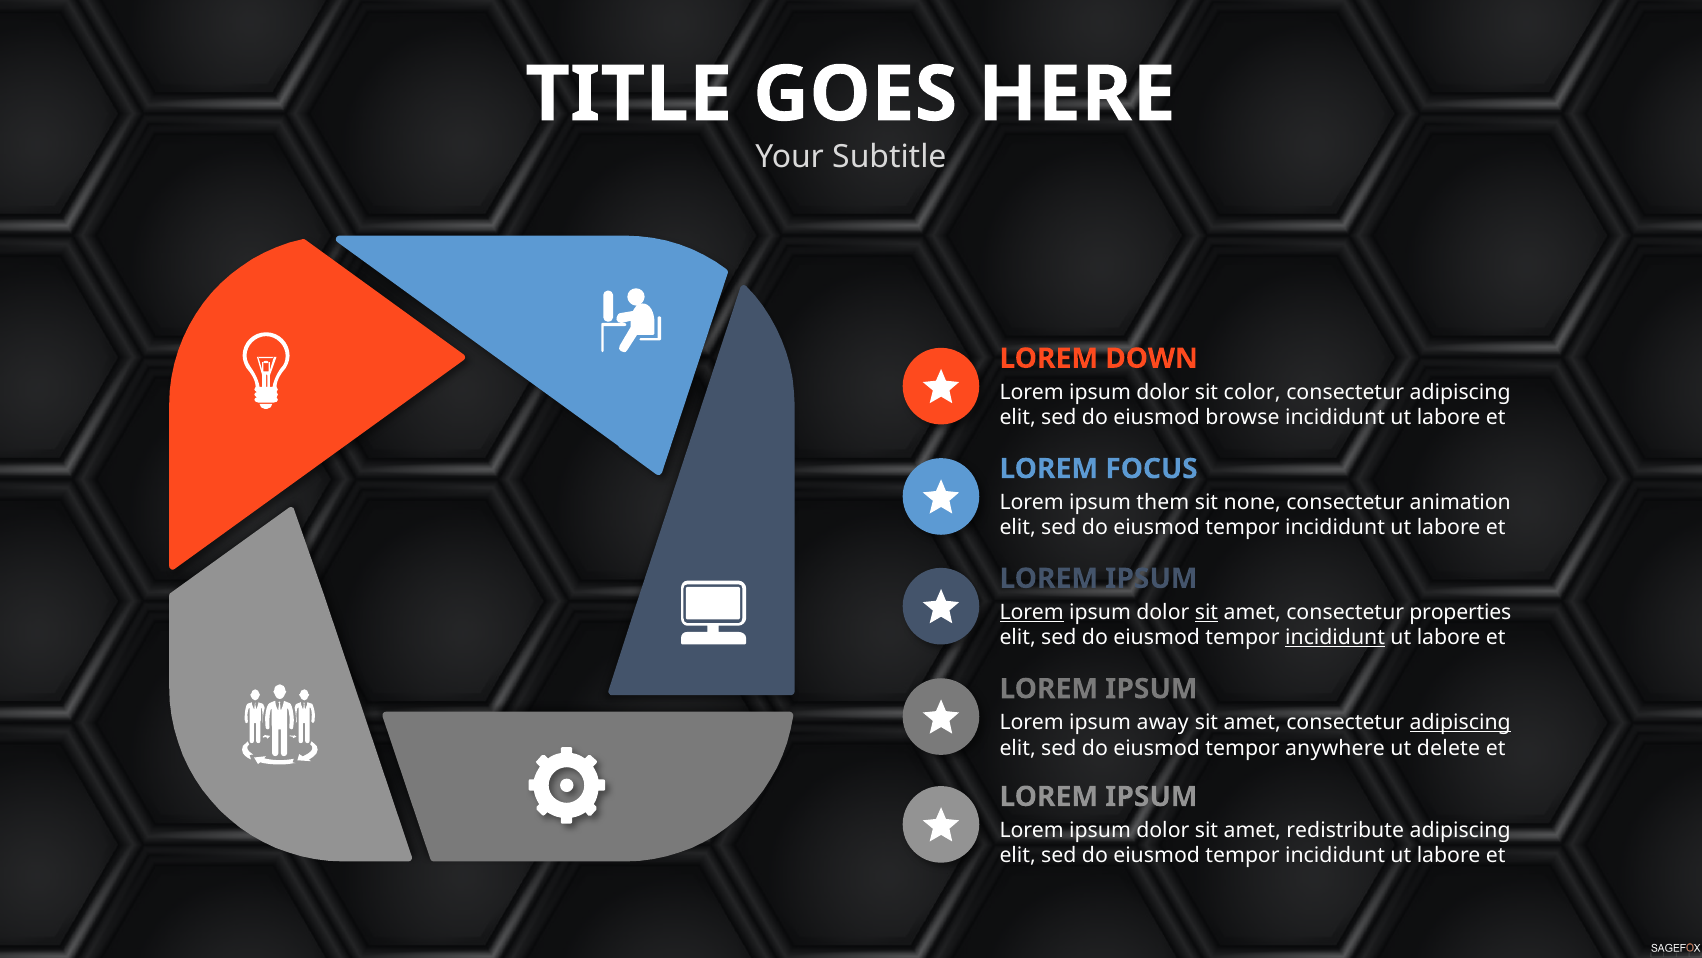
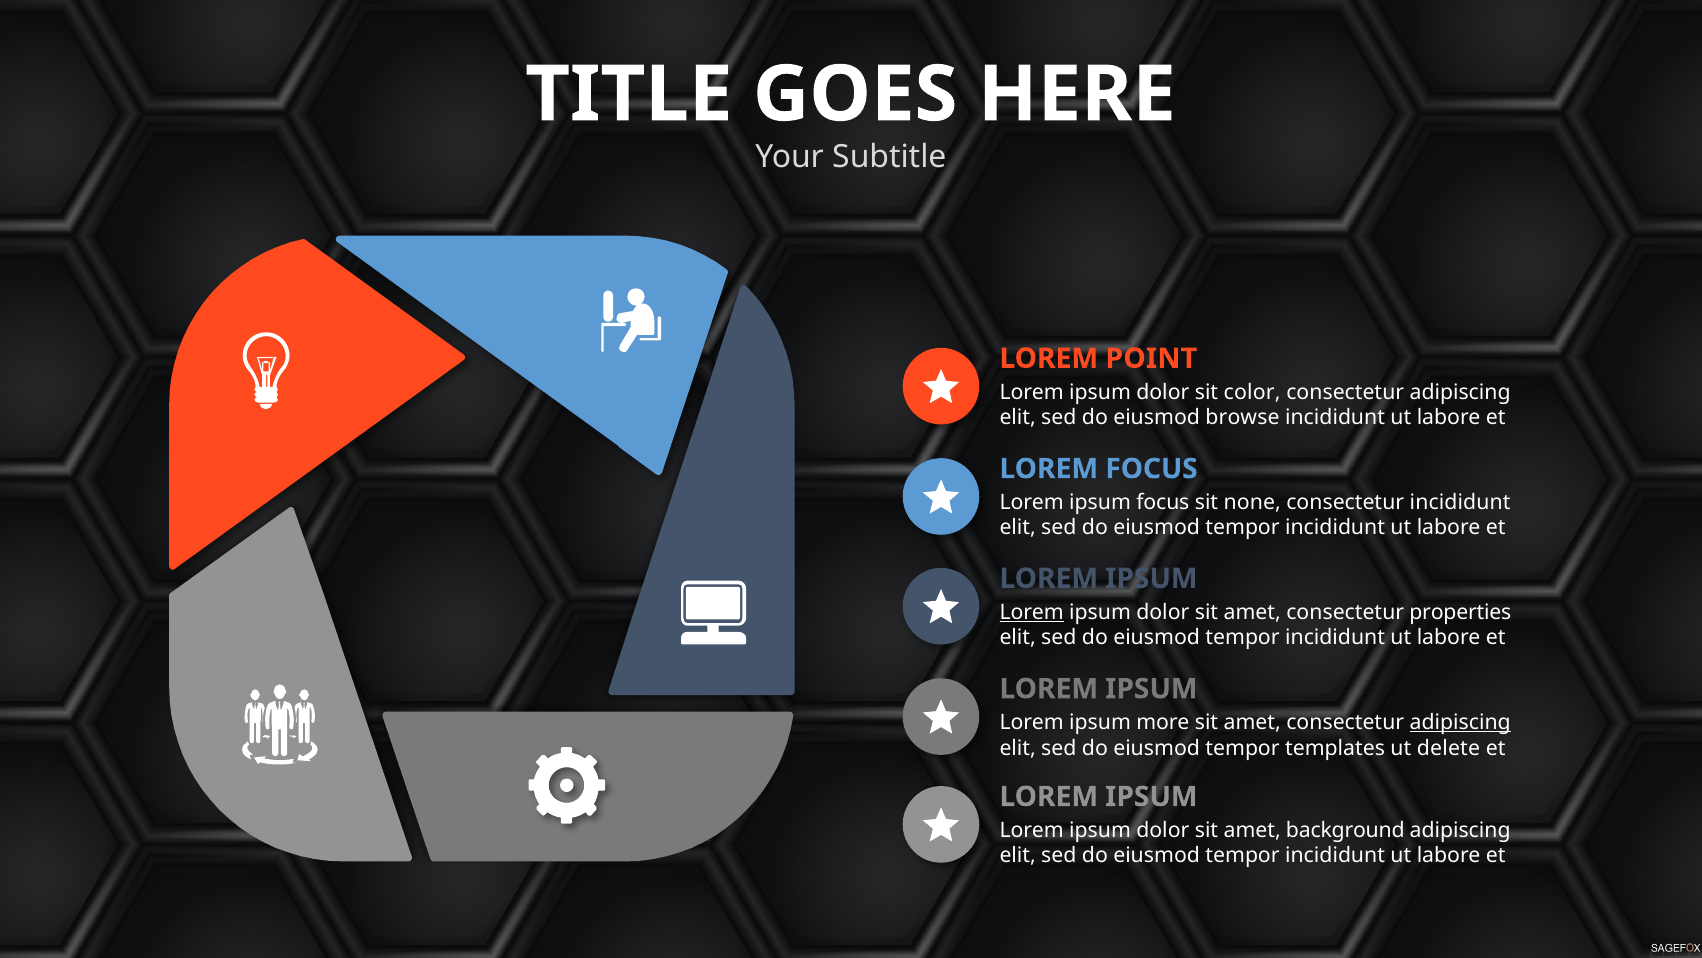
DOWN: DOWN -> POINT (1151, 358)
ipsum them: them -> focus (1163, 502)
consectetur animation: animation -> incididunt (1460, 502)
sit underline: present -> none (1207, 612)
incididunt underline: present -> none (1335, 637)
away: away -> more (1163, 722)
anywhere: anywhere -> templates (1335, 748)
redistribute: redistribute -> background (1345, 830)
